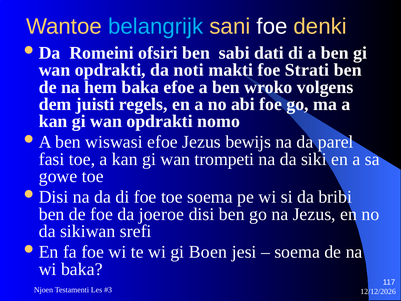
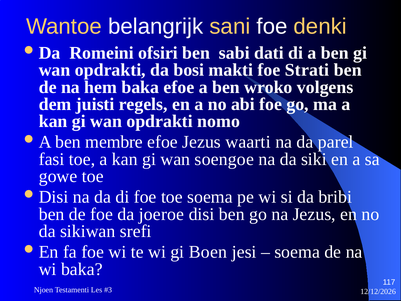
belangrijk colour: light blue -> white (156, 27)
noti: noti -> bosi (189, 70)
wiswasi: wiswasi -> membre (114, 142)
bewijs: bewijs -> waarti (248, 142)
trompeti: trompeti -> soengoe (224, 159)
